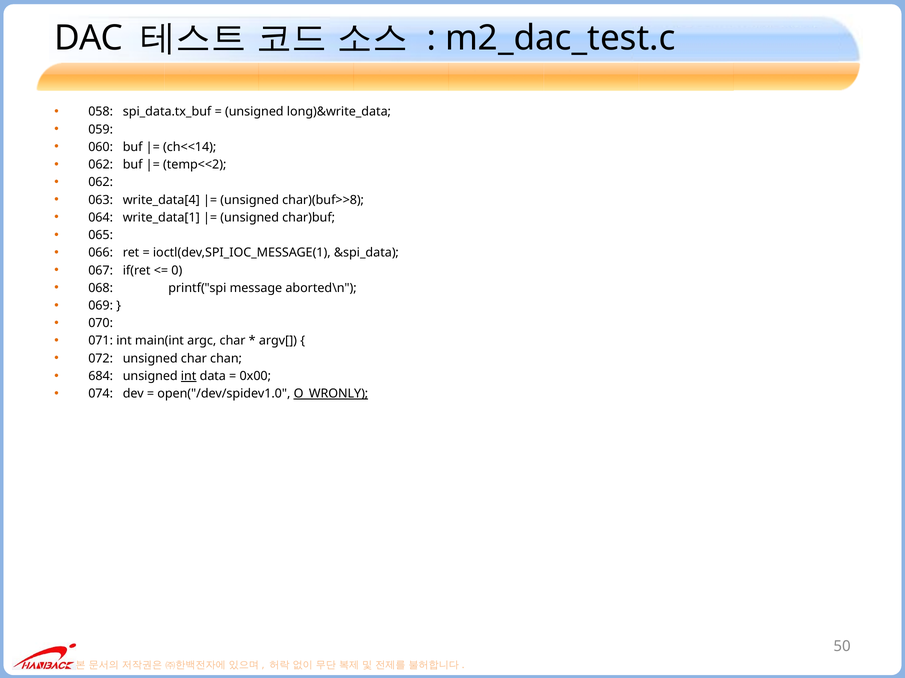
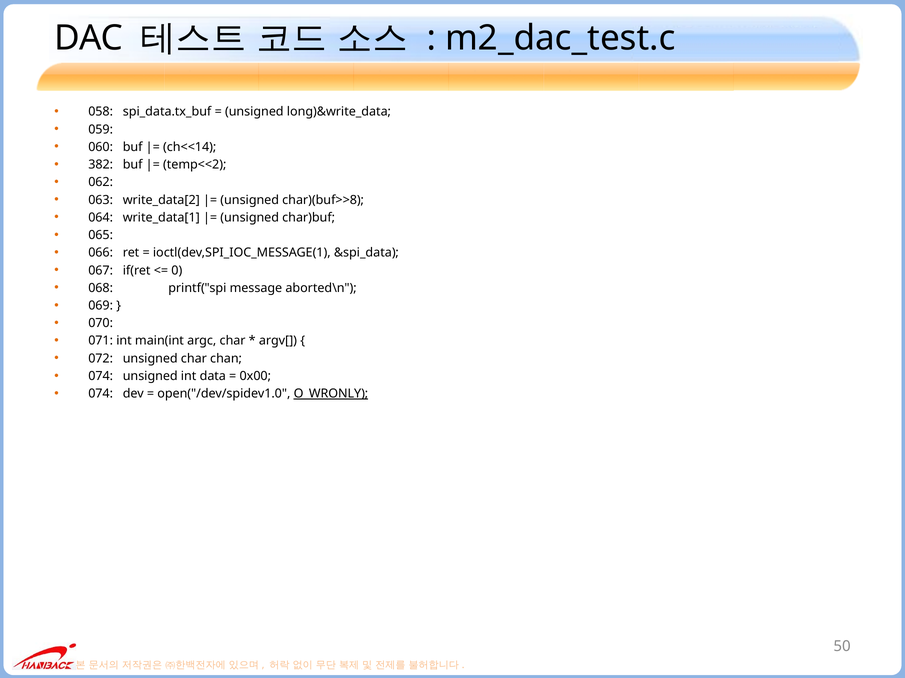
062: 062 -> 382 (101, 165)
write_data[4: write_data[4 -> write_data[2 (161, 200)
684: 684 -> 074 (101, 376)
int underline: present -> none (189, 376)
